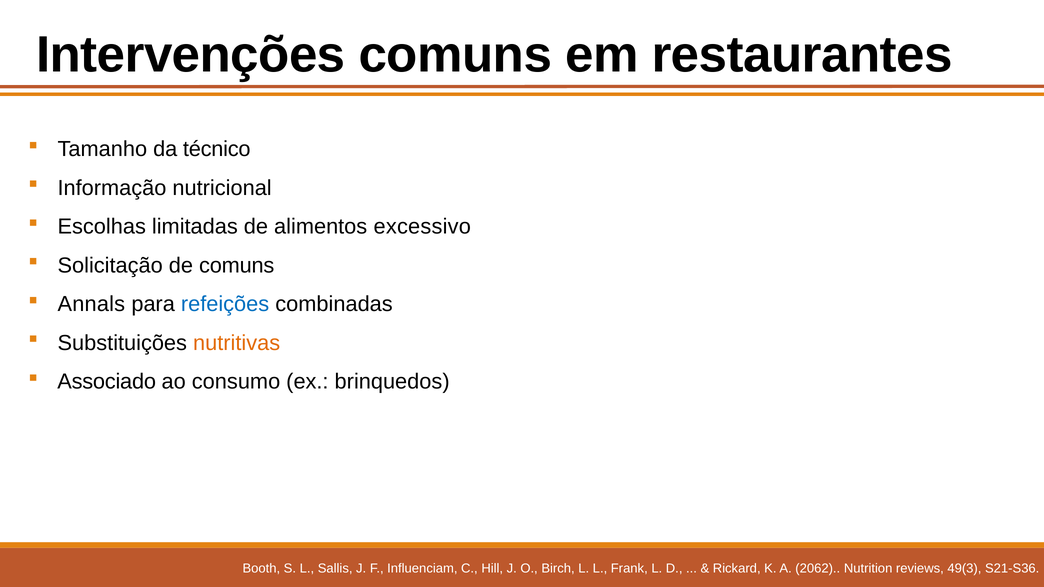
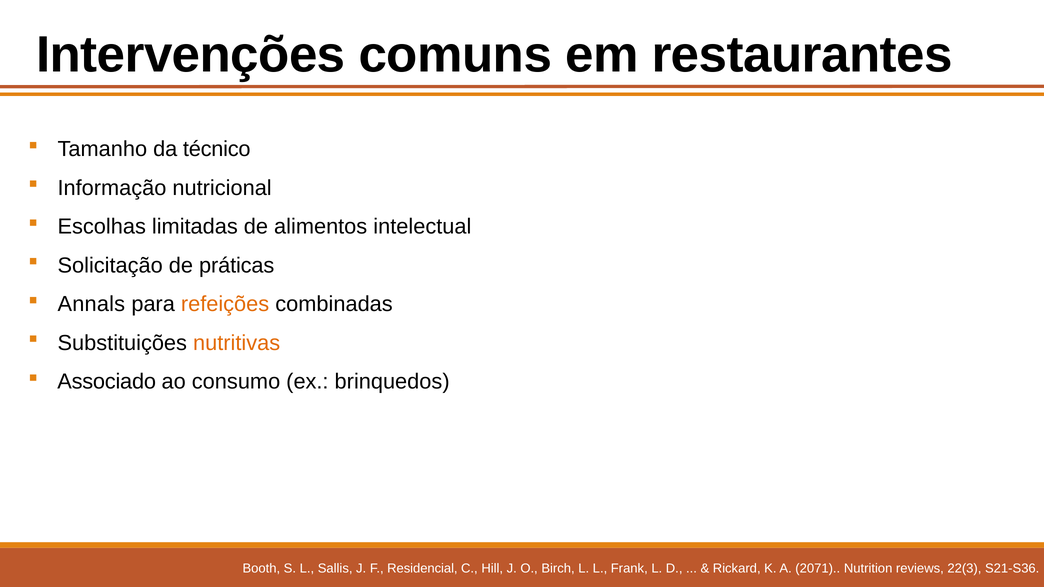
excessivo: excessivo -> intelectual (422, 227)
de comuns: comuns -> práticas (237, 266)
refeições colour: blue -> orange (225, 304)
Influenciam: Influenciam -> Residencial (422, 569)
2062: 2062 -> 2071 (818, 569)
49(3: 49(3 -> 22(3 (964, 569)
